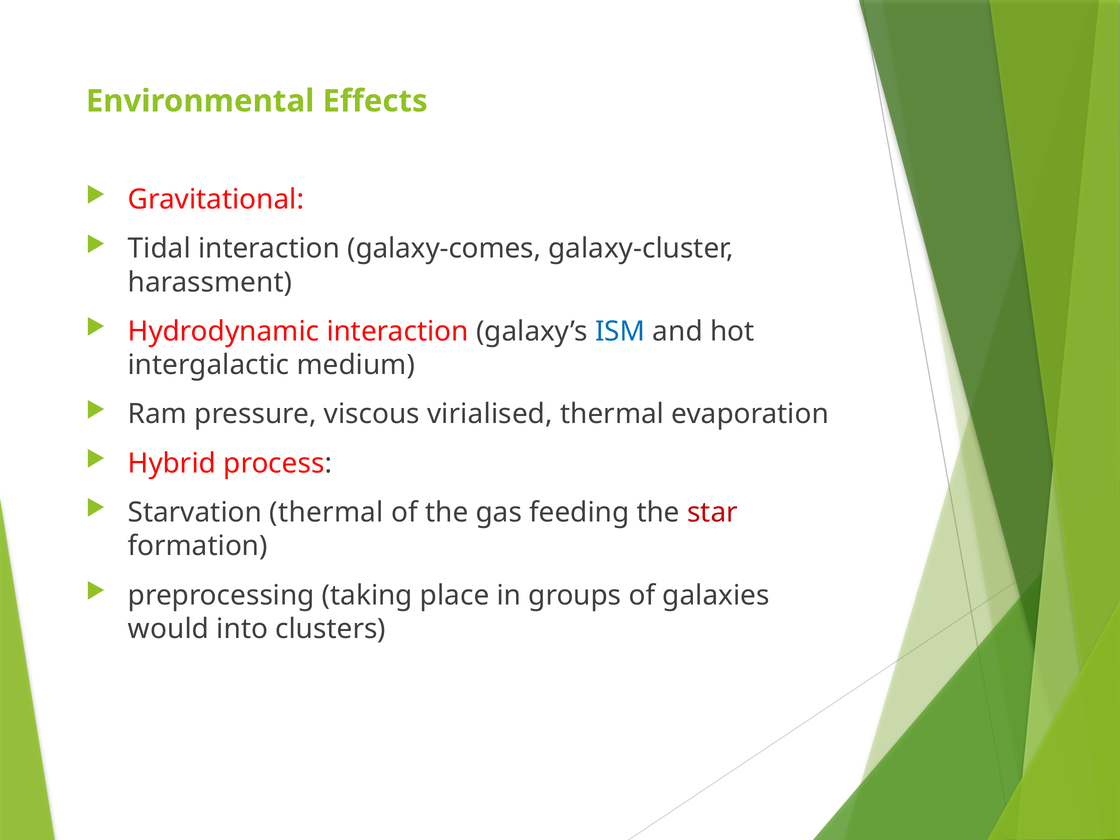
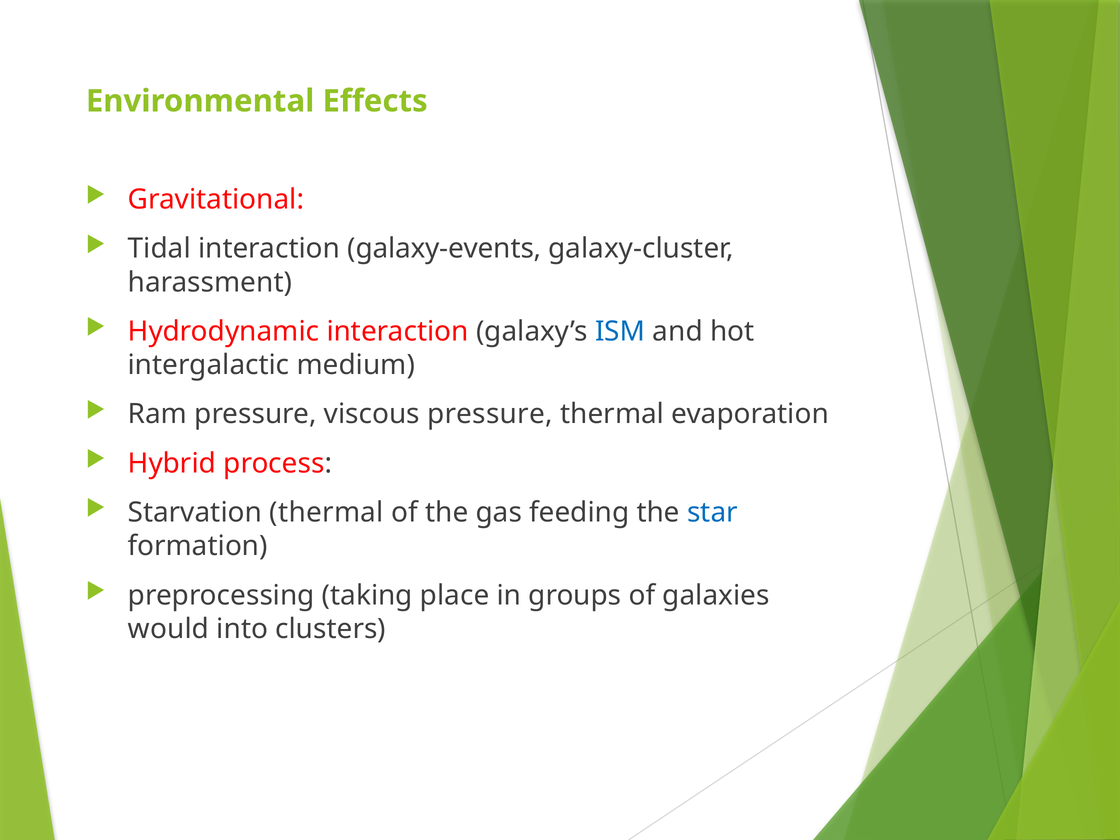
galaxy-comes: galaxy-comes -> galaxy-events (444, 249)
viscous virialised: virialised -> pressure (490, 414)
star colour: red -> blue (712, 513)
